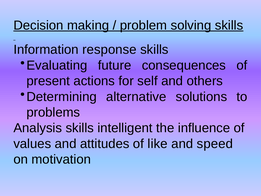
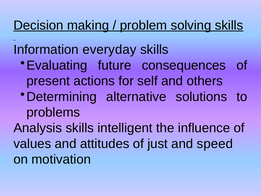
response: response -> everyday (109, 50)
like: like -> just (158, 144)
